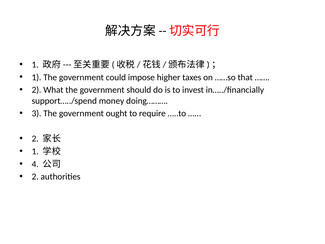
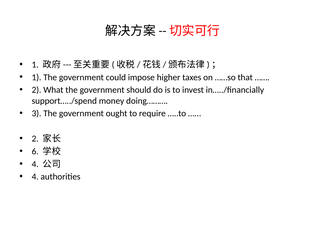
1: 1 -> 6 (35, 151)
2: 2 -> 4 (35, 177)
